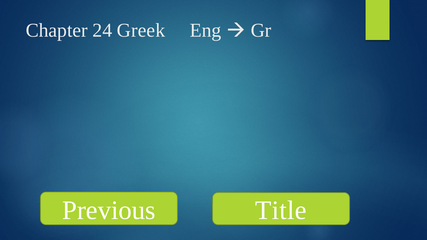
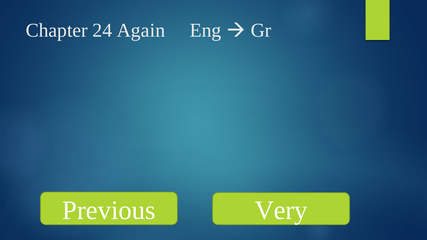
Greek: Greek -> Again (141, 31)
Title: Title -> Very (281, 211)
